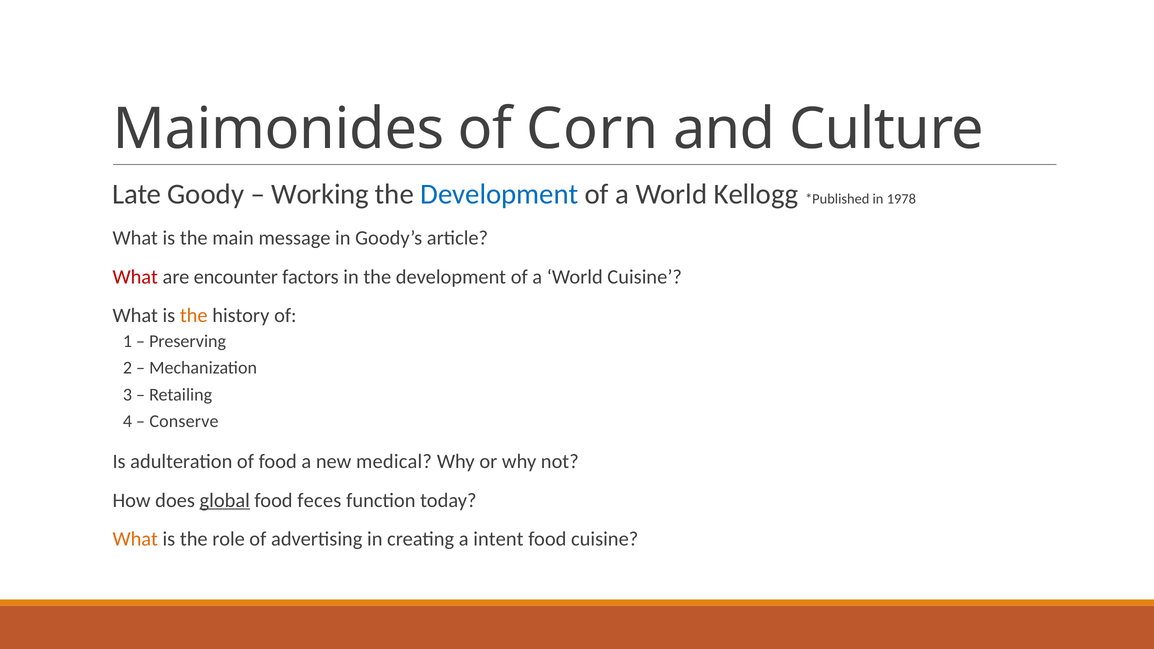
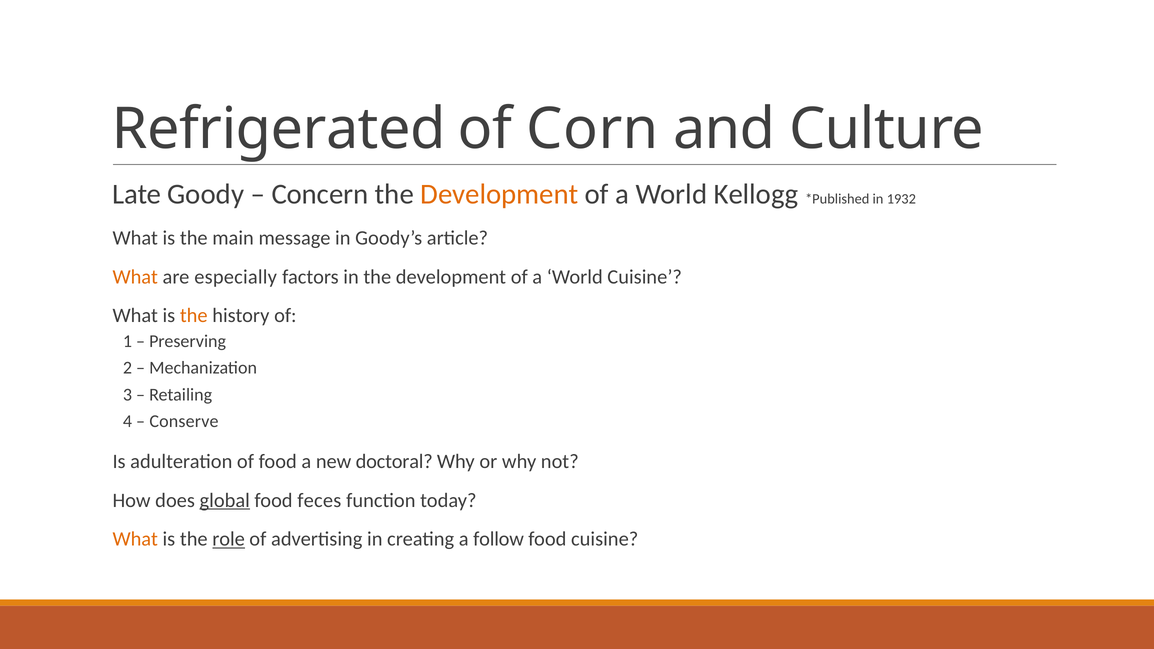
Maimonides: Maimonides -> Refrigerated (279, 129)
Working: Working -> Concern (320, 194)
Development colour: blue -> orange (499, 194)
1978: 1978 -> 1932 (901, 199)
What colour: red -> orange (135, 277)
encounter: encounter -> especially (236, 277)
medical: medical -> doctoral (394, 462)
role underline: none -> present (229, 539)
intent: intent -> follow (499, 539)
